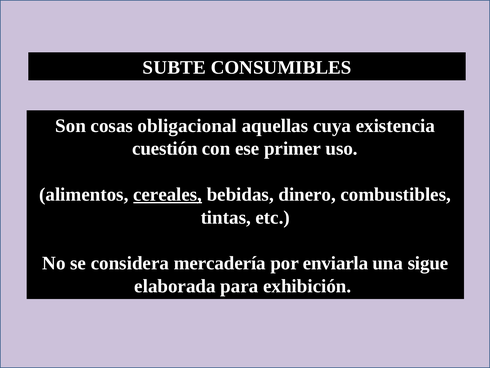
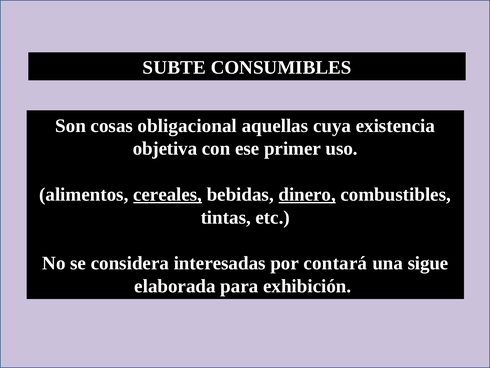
cuestión: cuestión -> objetiva (165, 148)
dinero underline: none -> present (307, 194)
mercadería: mercadería -> interesadas (220, 263)
enviarla: enviarla -> contará (335, 263)
